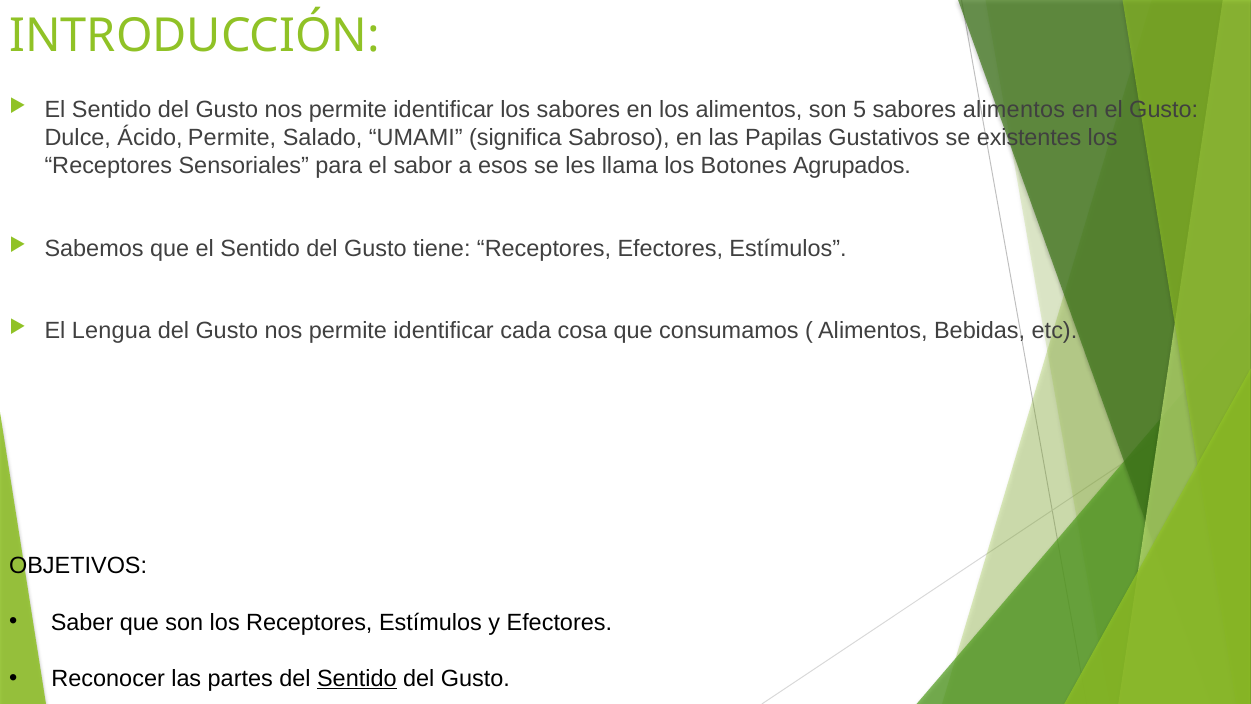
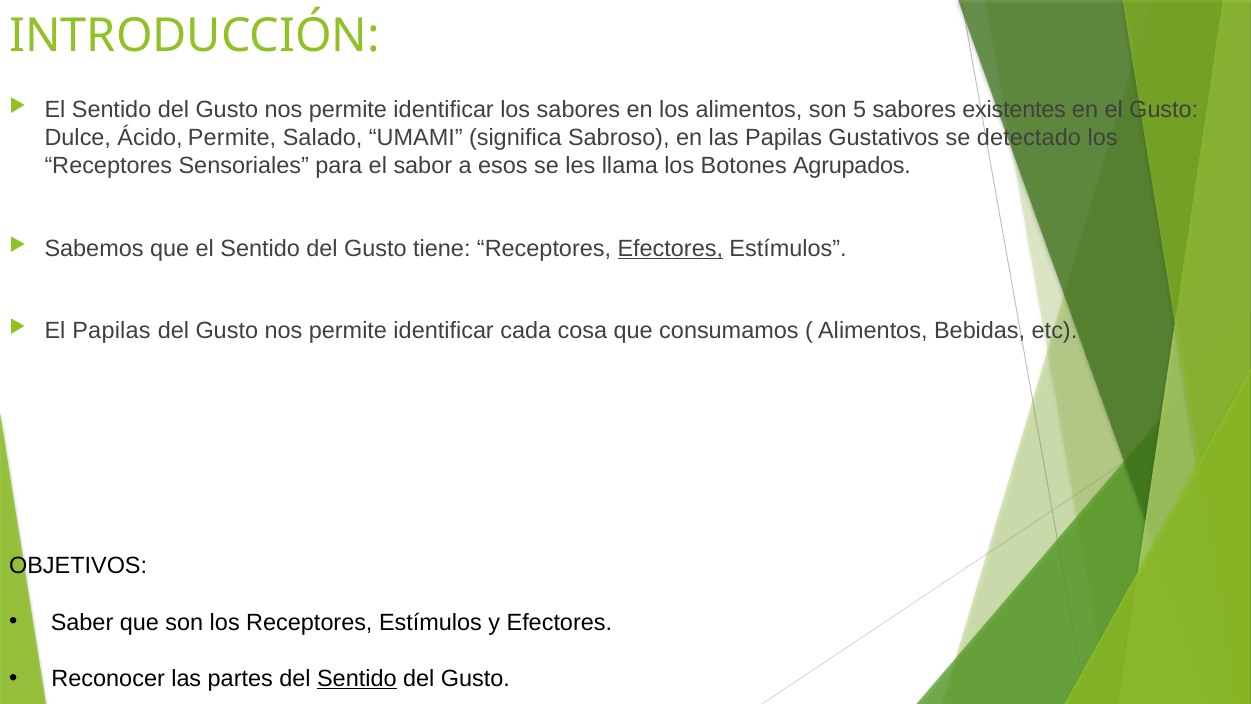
sabores alimentos: alimentos -> existentes (1014, 110)
existentes: existentes -> detectado (1029, 138)
Efectores underline: none -> present (670, 249)
El Lengua: Lengua -> Papilas (112, 331)
